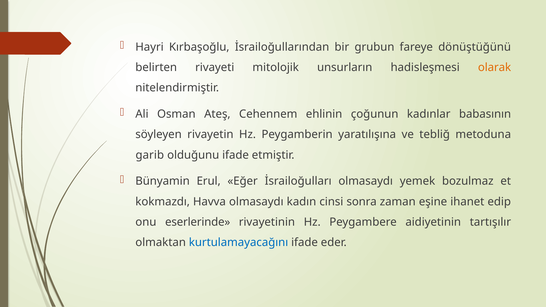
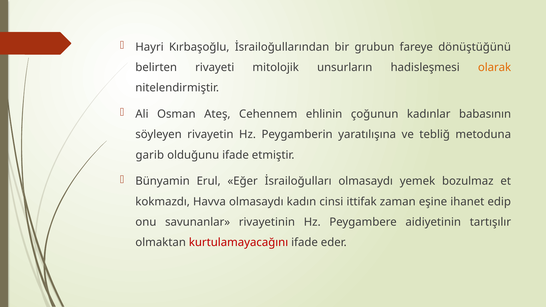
sonra: sonra -> ittifak (362, 202)
eserlerinde: eserlerinde -> savunanlar (198, 222)
kurtulamayacağını colour: blue -> red (239, 243)
